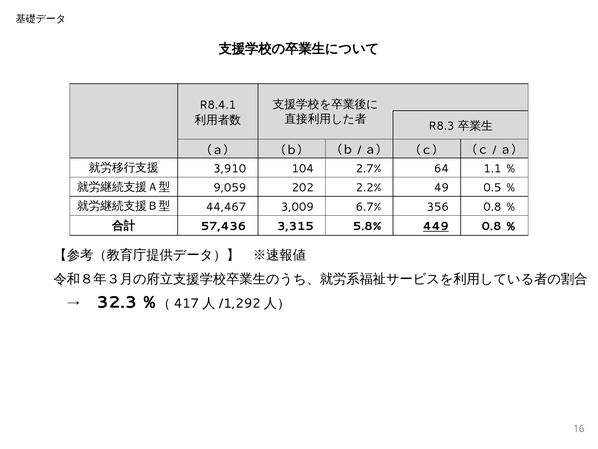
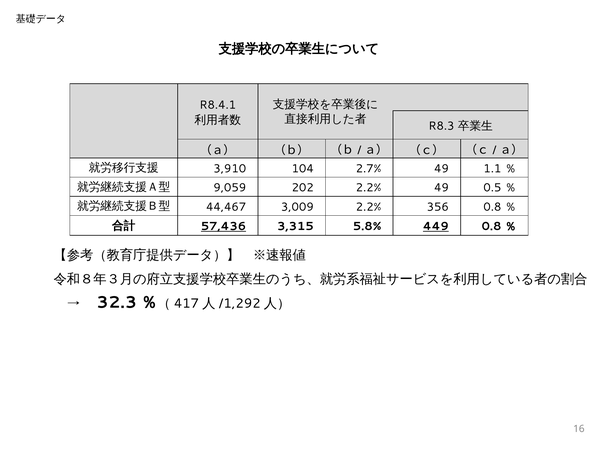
2.7% 64: 64 -> 49 (441, 168)
3,009 6.7%: 6.7% -> 2.2% (368, 207)
57,436 underline: none -> present (223, 226)
